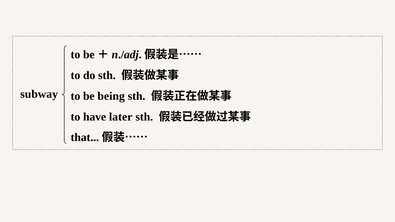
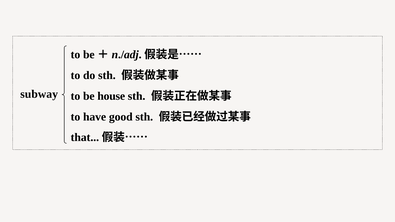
being: being -> house (111, 96)
later: later -> good (121, 117)
